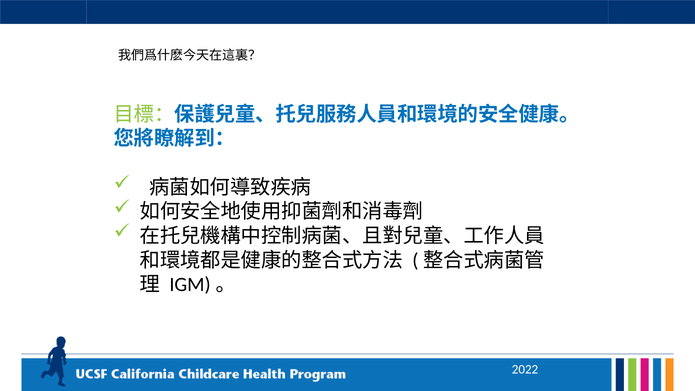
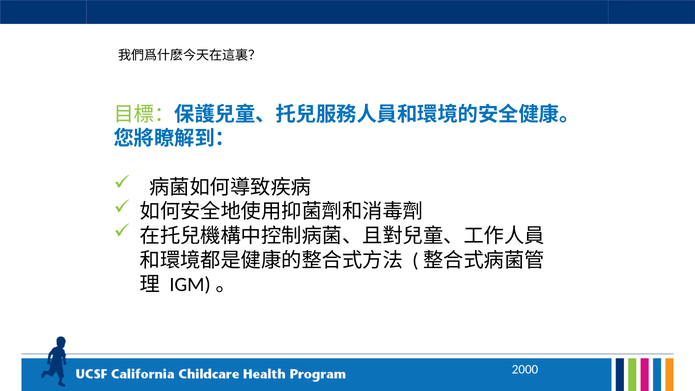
2022: 2022 -> 2000 (525, 369)
